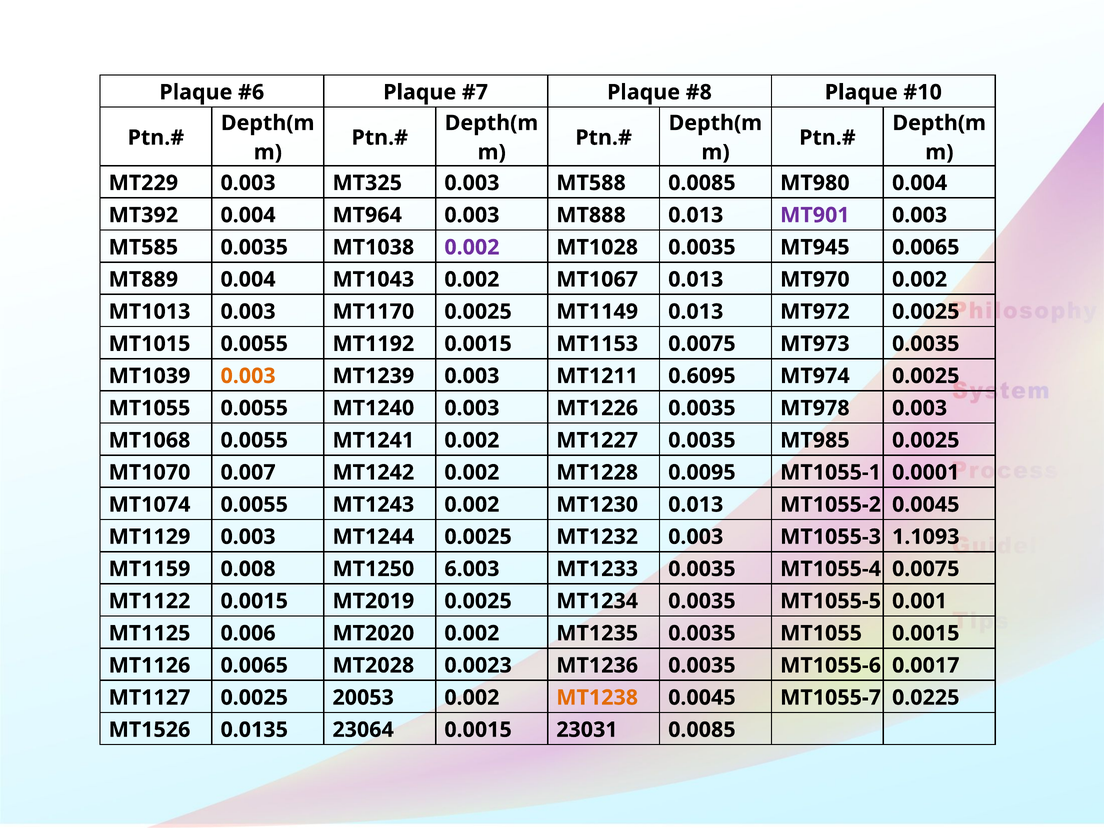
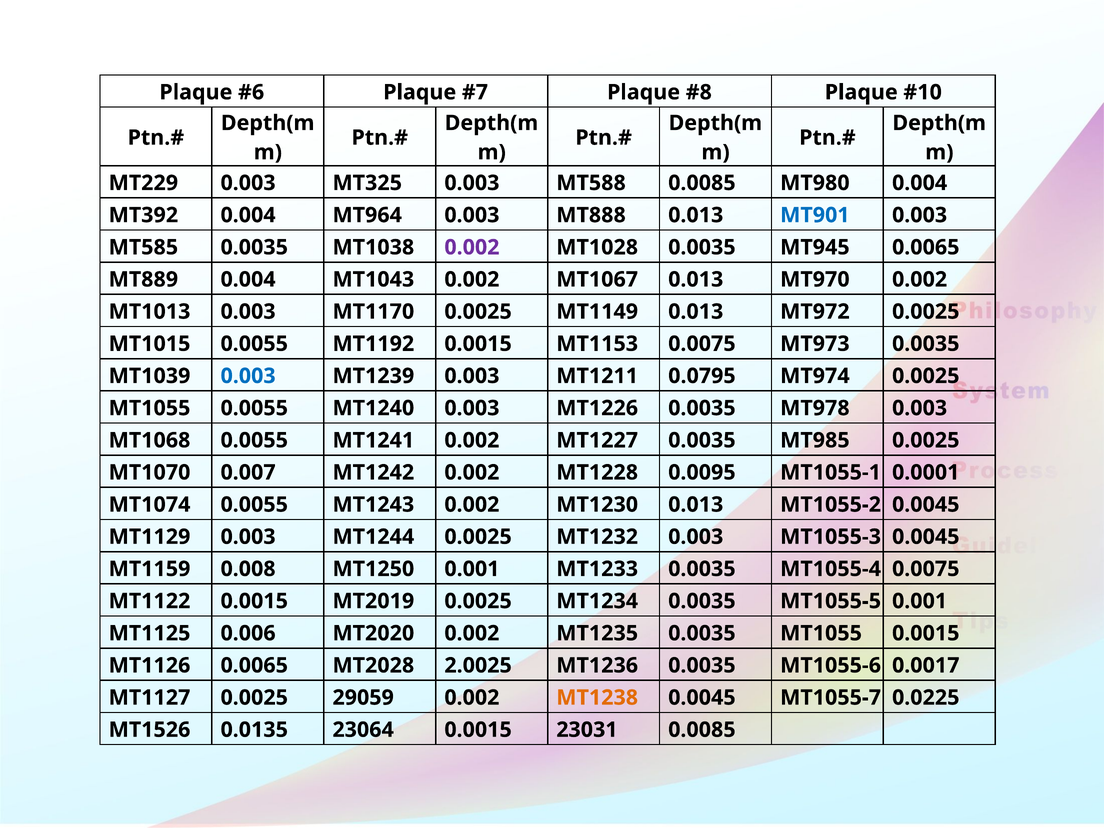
MT901 colour: purple -> blue (815, 215)
0.003 colour: orange -> blue (248, 376)
0.6095: 0.6095 -> 0.0795 (702, 376)
MT1055-3 1.1093: 1.1093 -> 0.0045 (926, 537)
MT1250 6.003: 6.003 -> 0.001 (472, 569)
0.0023: 0.0023 -> 2.0025 (478, 665)
20053: 20053 -> 29059 (363, 698)
